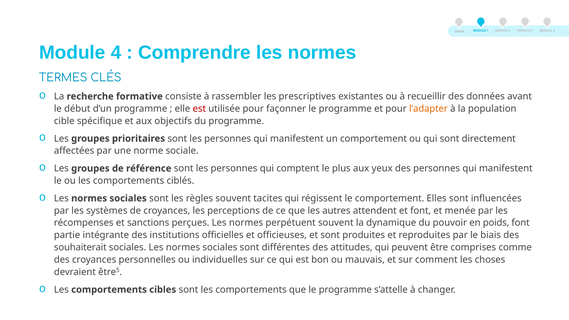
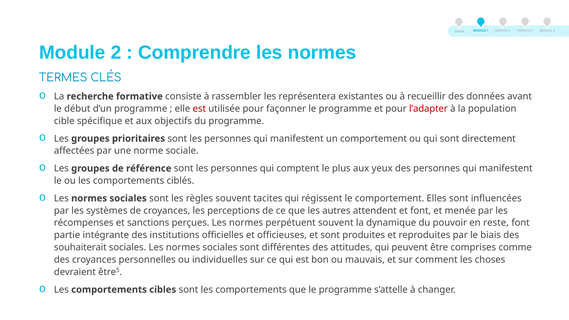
4: 4 -> 2 (116, 53)
prescriptives: prescriptives -> représentera (307, 96)
l’adapter colour: orange -> red (428, 109)
poids: poids -> reste (496, 223)
